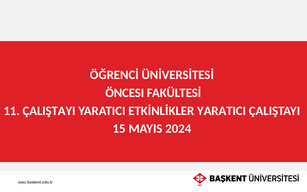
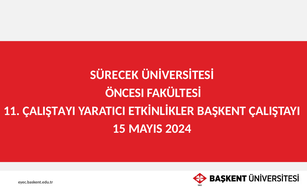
ÖĞRENCİ: ÖĞRENCİ -> SÜRECEK (114, 75)
ETKİNLİKLER YARATICI: YARATICI -> BAŞKENT (222, 111)
